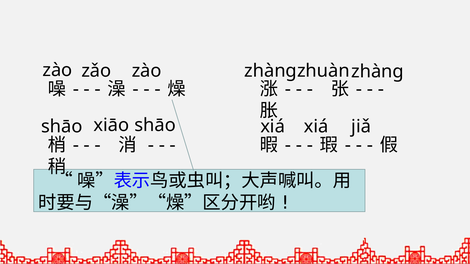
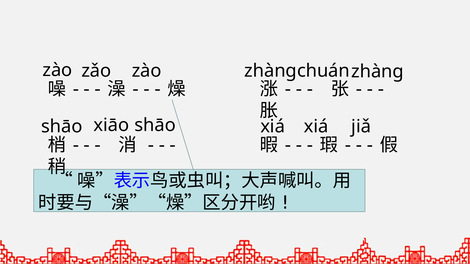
zhuàn: zhuàn -> chuán (323, 71)
